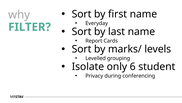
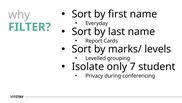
6: 6 -> 7 (133, 66)
